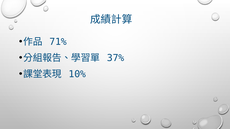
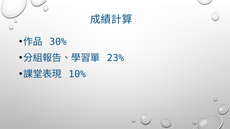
71%: 71% -> 30% (58, 42)
37%: 37% -> 23% (116, 58)
